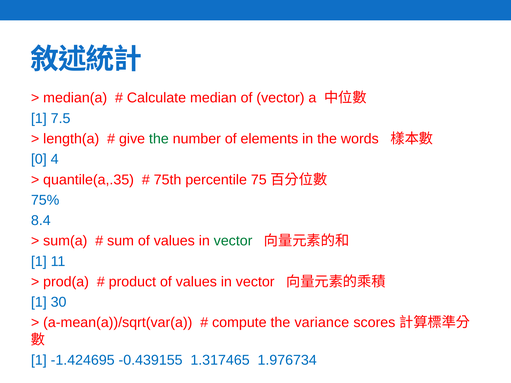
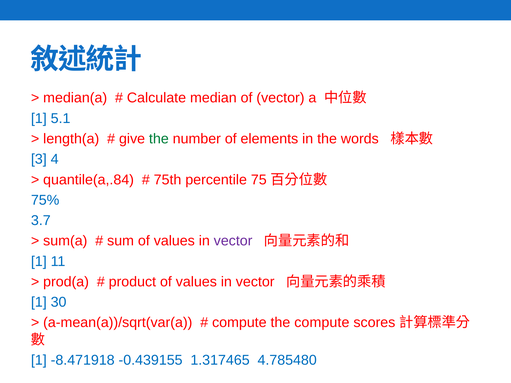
7.5: 7.5 -> 5.1 (61, 118)
0: 0 -> 3 (39, 159)
quantile(a,.35: quantile(a,.35 -> quantile(a,.84 (89, 180)
8.4: 8.4 -> 3.7 (41, 221)
vector colour: green -> purple (233, 241)
the variance: variance -> compute (322, 323)
-1.424695: -1.424695 -> -8.471918 (83, 360)
1.976734: 1.976734 -> 4.785480 (287, 360)
